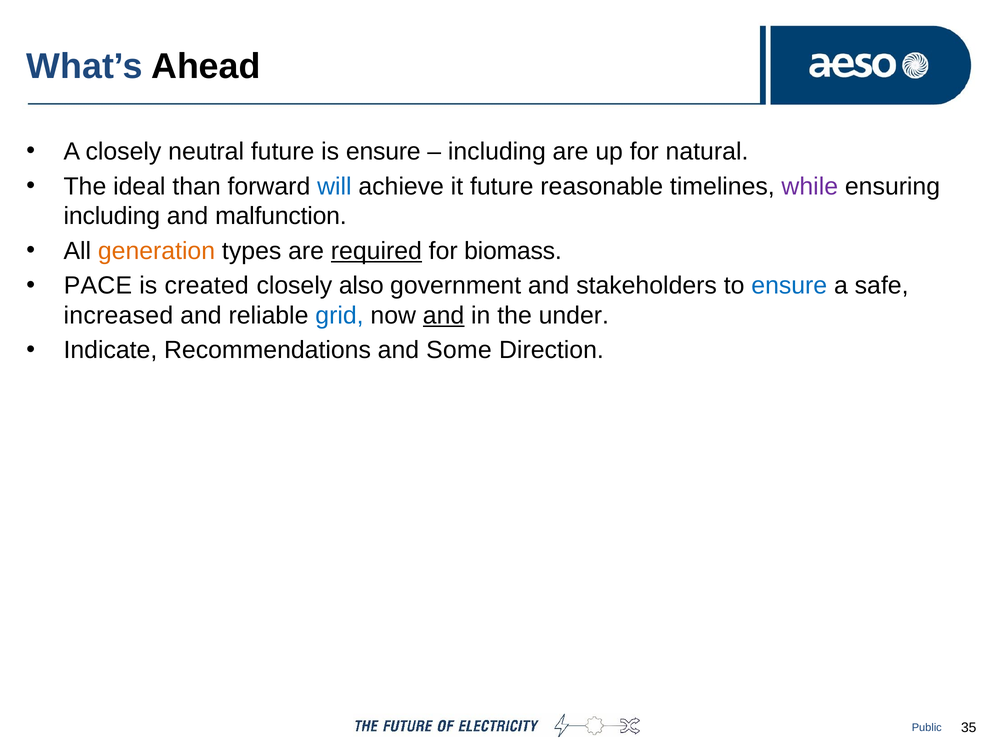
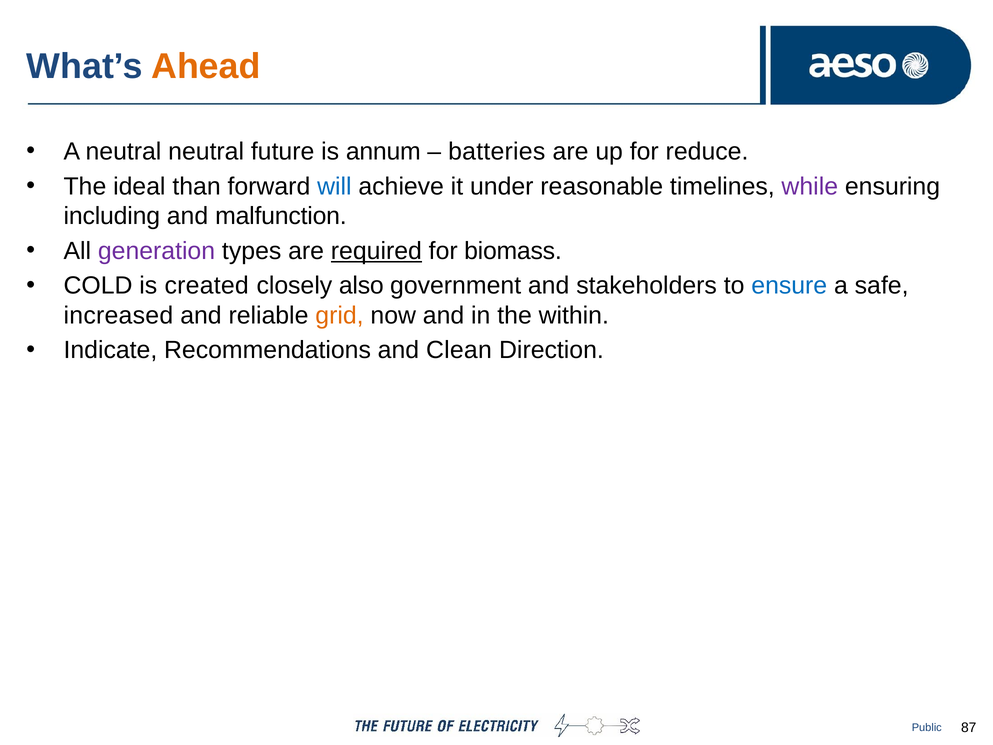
Ahead colour: black -> orange (206, 67)
A closely: closely -> neutral (123, 152)
is ensure: ensure -> annum (383, 152)
including: including -> batteries (497, 152)
natural: natural -> reduce (707, 152)
it future: future -> under (502, 186)
generation colour: orange -> purple (157, 251)
PACE: PACE -> COLD (98, 286)
grid colour: blue -> orange (339, 315)
and underline: present -> none (444, 315)
under: under -> within (574, 315)
Some: Some -> Clean (459, 350)
35: 35 -> 87 (969, 728)
